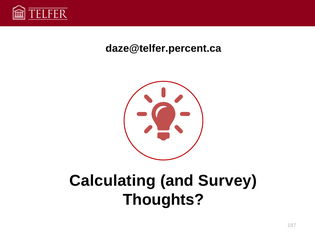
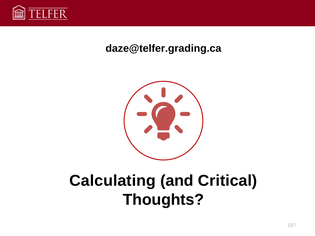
daze@telfer.percent.ca: daze@telfer.percent.ca -> daze@telfer.grading.ca (163, 49)
Survey: Survey -> Critical (228, 181)
